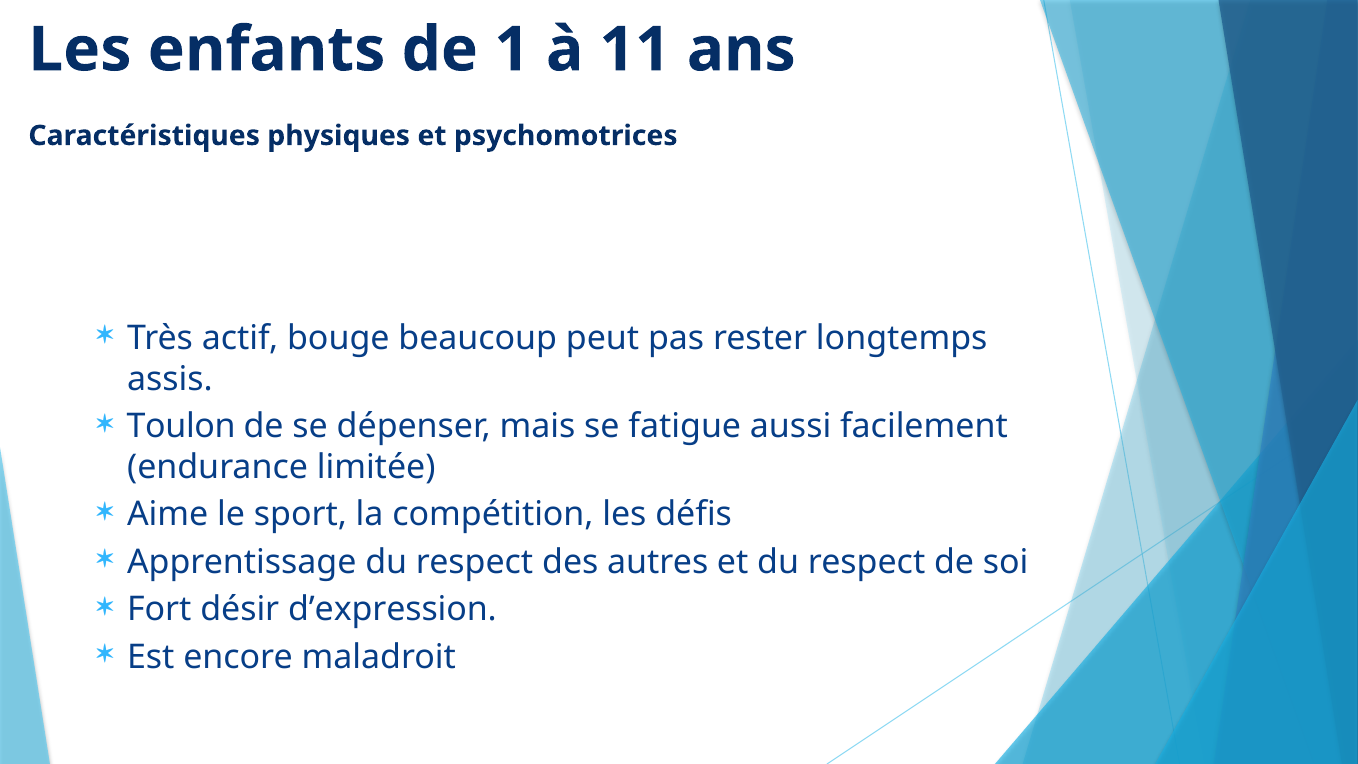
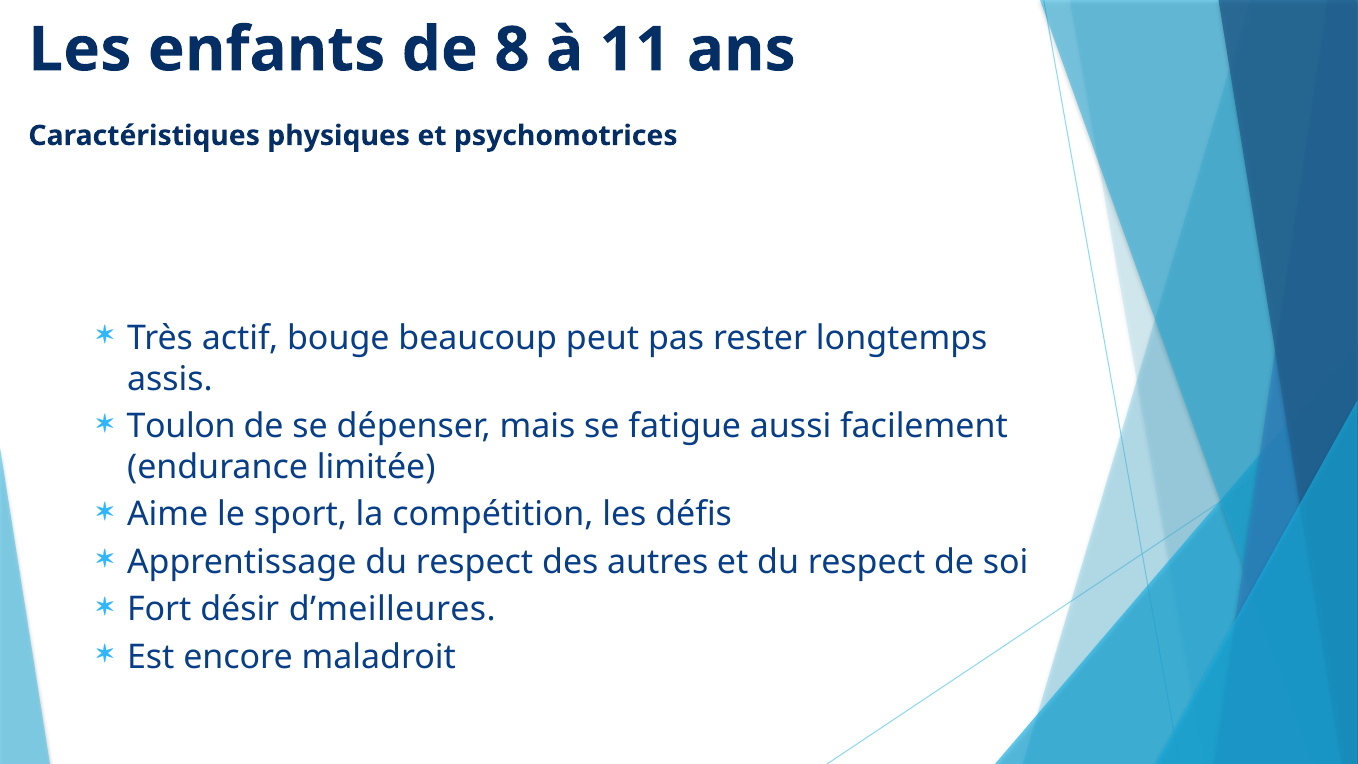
1: 1 -> 8 (512, 50)
d’expression: d’expression -> d’meilleures (392, 610)
